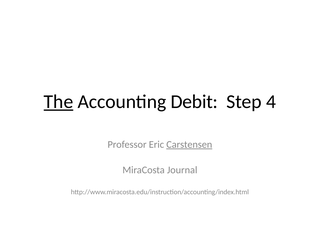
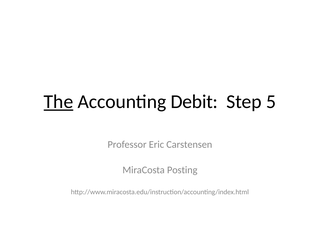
4: 4 -> 5 (271, 102)
Carstensen underline: present -> none (189, 144)
Journal: Journal -> Posting (182, 170)
